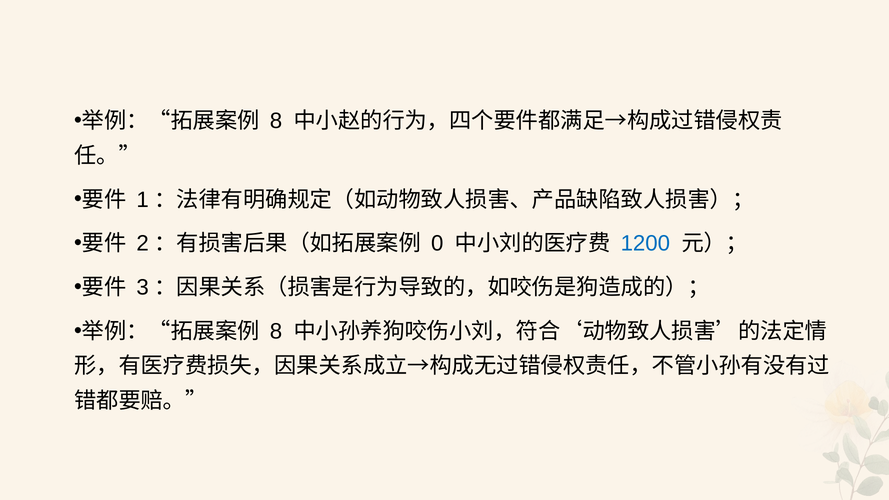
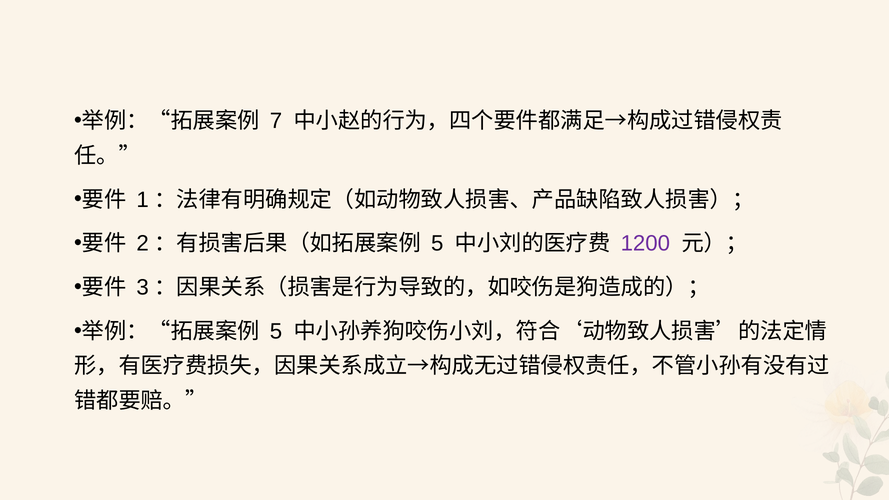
8: 8 -> 7 (276, 121)
0: 0 -> 5 (437, 244)
1200 colour: blue -> purple (645, 244)
8: 8 -> 5 (276, 331)
